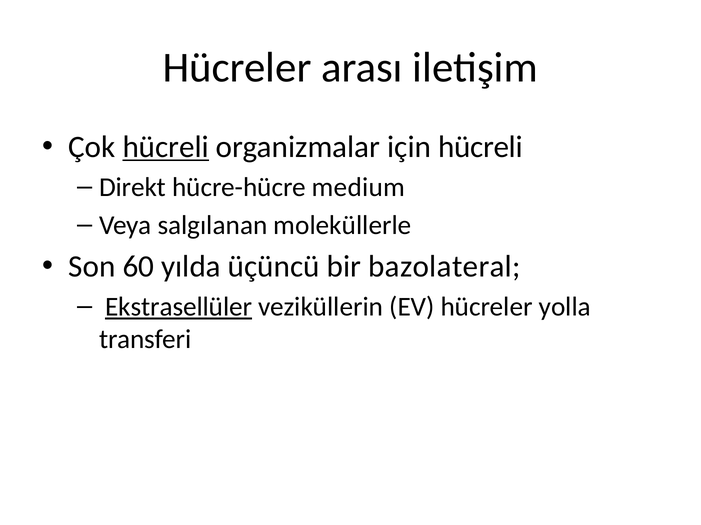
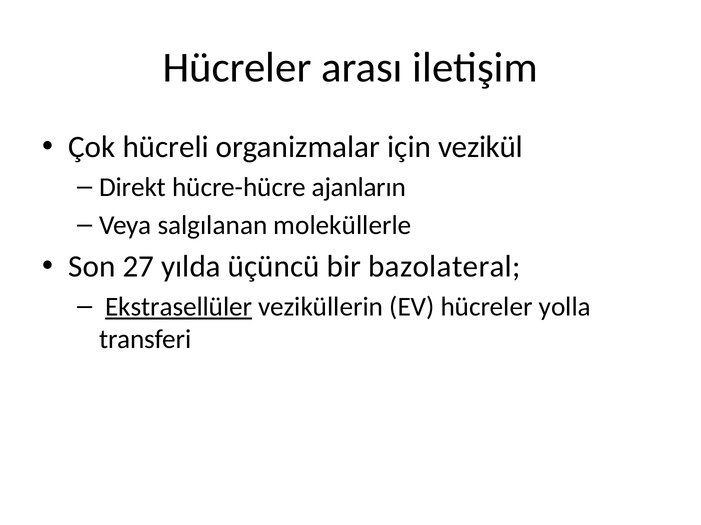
hücreli underline: present -> none (166, 147)
için hücreli: hücreli -> vezikül (480, 147)
medium: medium -> ajanların (359, 187)
60: 60 -> 27 (138, 267)
